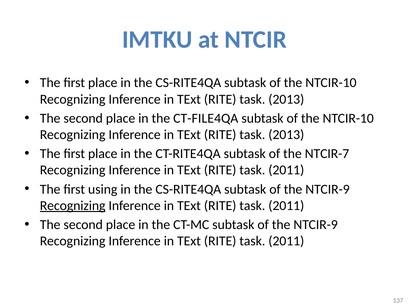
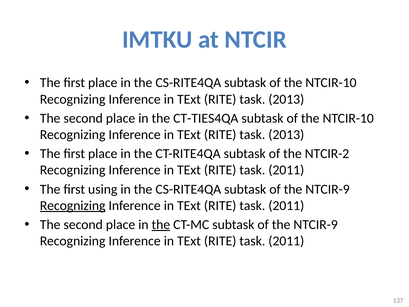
CT-FILE4QA: CT-FILE4QA -> CT-TIES4QA (206, 118)
NTCIR-7: NTCIR-7 -> NTCIR-2 (327, 154)
the underline: none -> present (161, 225)
